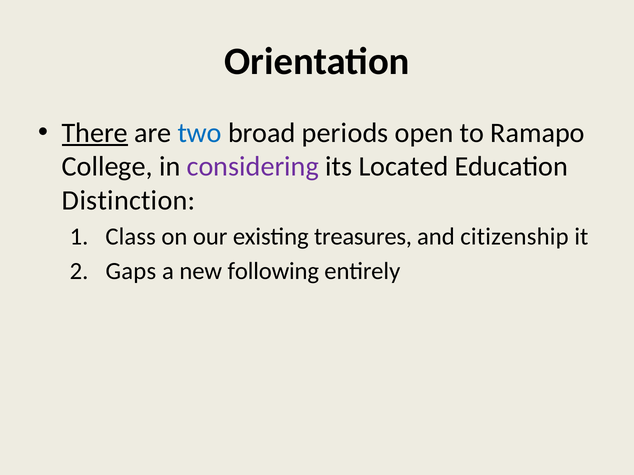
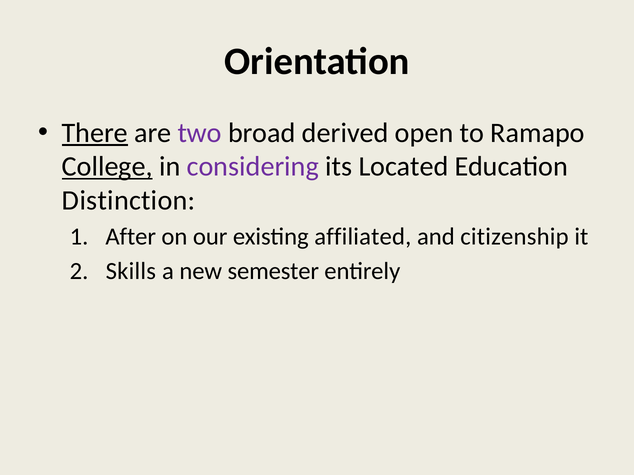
two colour: blue -> purple (200, 133)
periods: periods -> derived (345, 133)
College underline: none -> present (107, 167)
Class: Class -> After (131, 237)
treasures: treasures -> affiliated (363, 237)
Gaps: Gaps -> Skills (131, 272)
following: following -> semester (273, 272)
